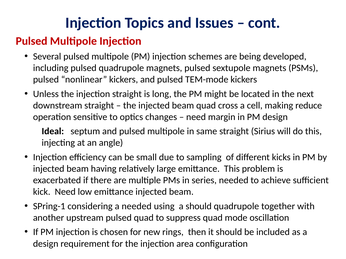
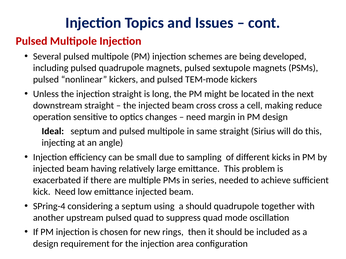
beam quad: quad -> cross (206, 106)
SPring-1: SPring-1 -> SPring-4 (49, 207)
a needed: needed -> septum (137, 207)
